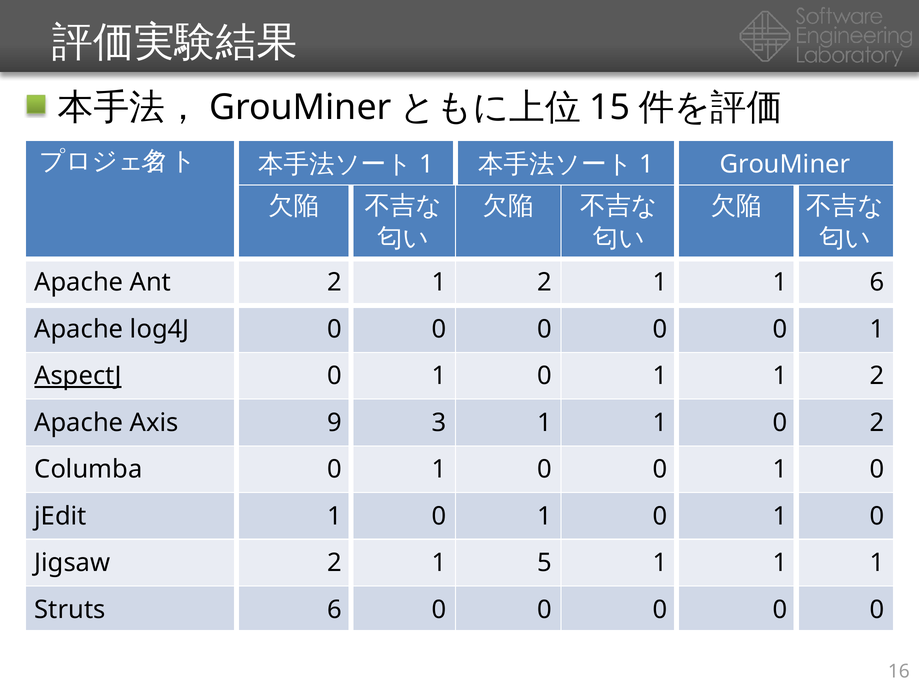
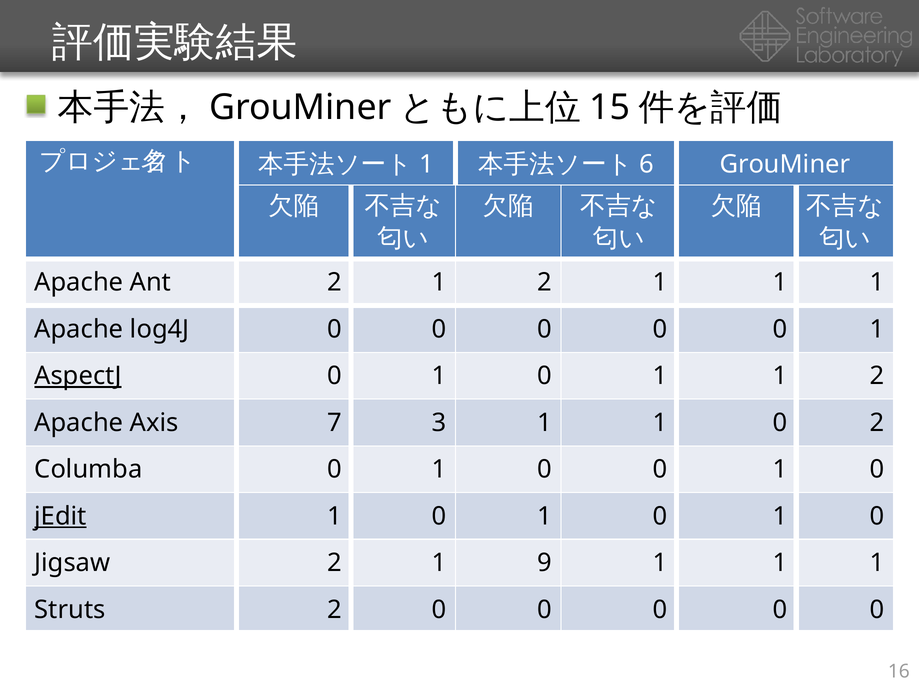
1: 1 -> 6 (647, 164)
2 1 1 6: 6 -> 1 (877, 282)
9: 9 -> 7 (335, 422)
jEdit underline: none -> present (61, 516)
5: 5 -> 9 (545, 562)
Struts 6: 6 -> 2 (335, 609)
